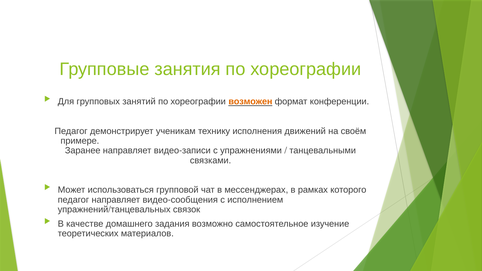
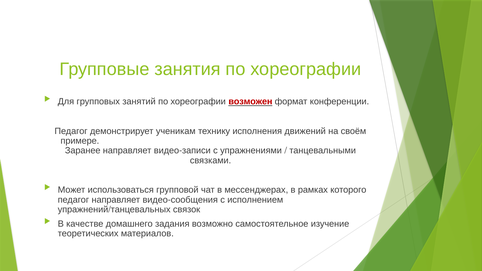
возможен colour: orange -> red (250, 102)
